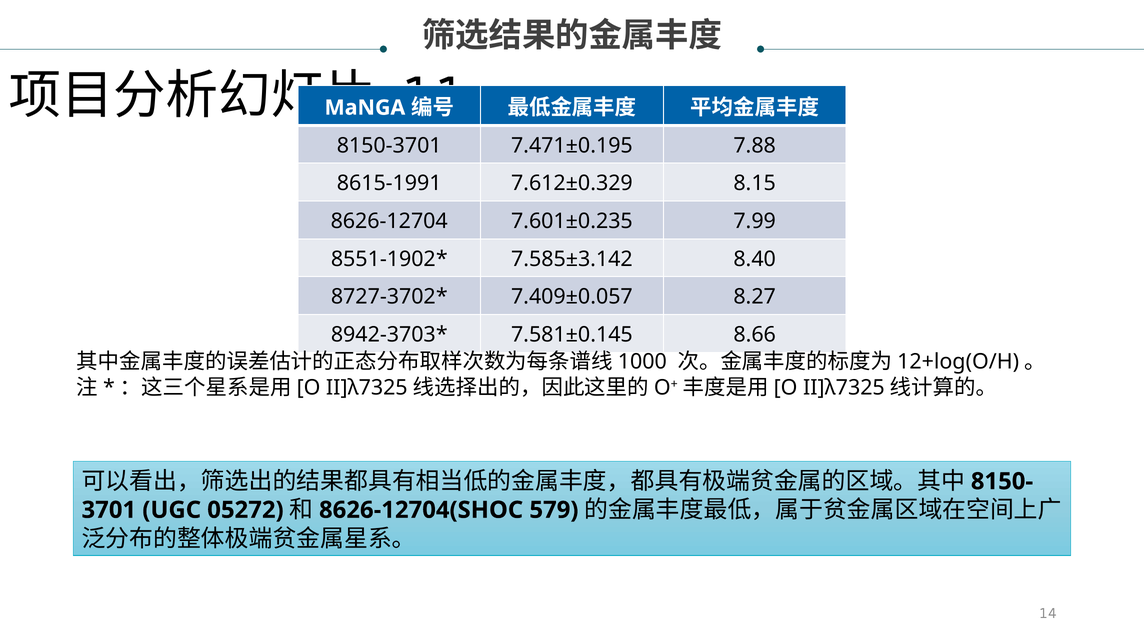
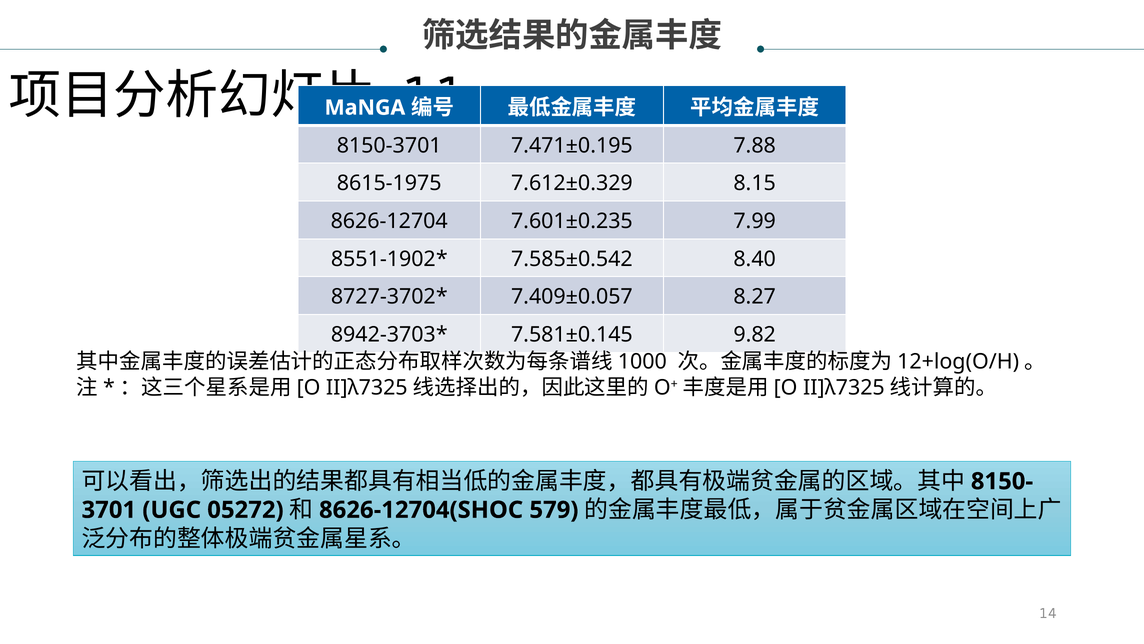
8615-1991: 8615-1991 -> 8615-1975 (389, 183)
7.585±3.142: 7.585±3.142 -> 7.585±0.542 (572, 259)
8.66: 8.66 -> 9.82 (755, 334)
